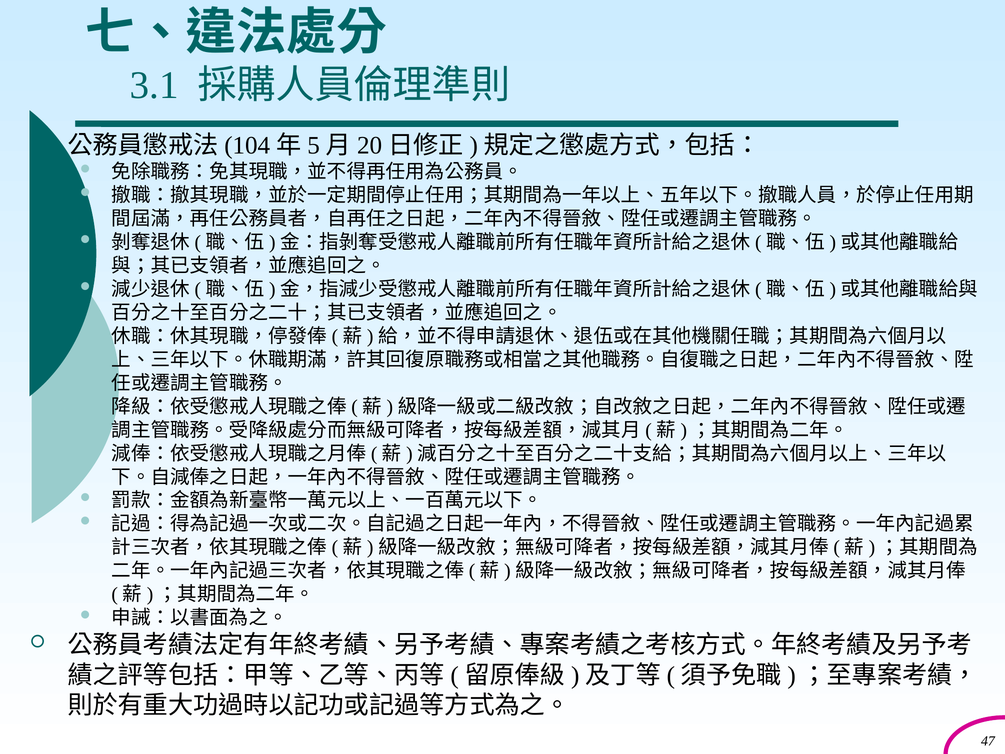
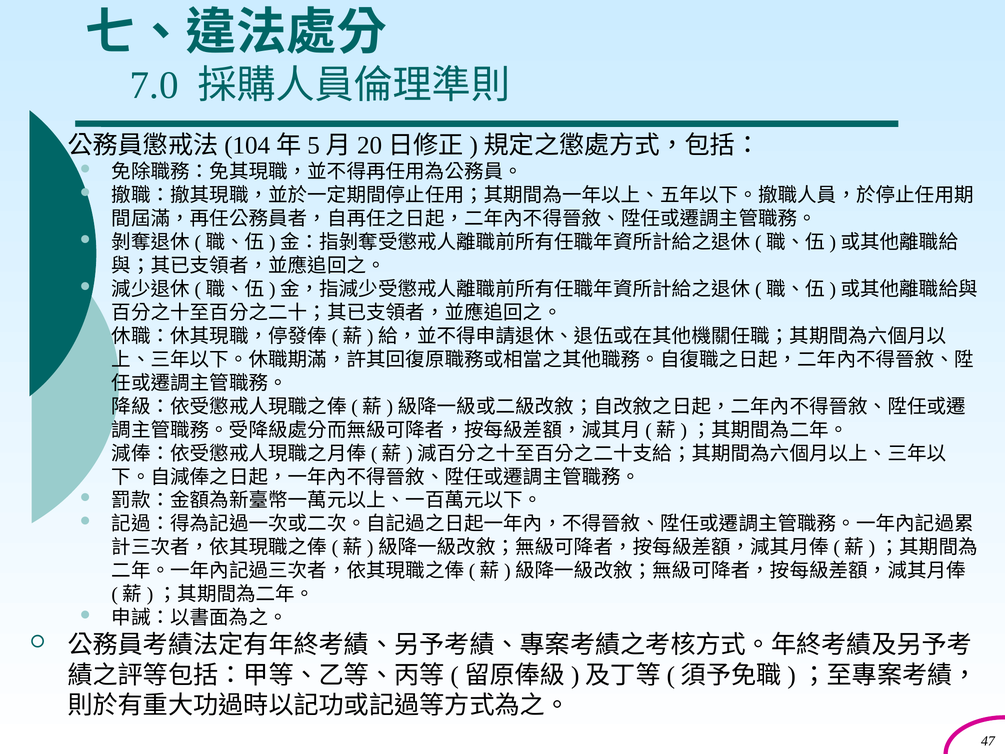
3.1: 3.1 -> 7.0 (154, 86)
